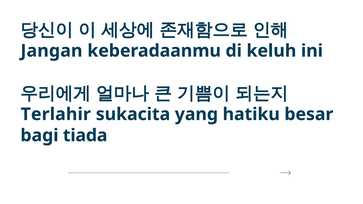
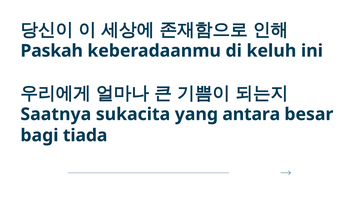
Jangan: Jangan -> Paskah (52, 51)
Terlahir: Terlahir -> Saatnya (56, 114)
hatiku: hatiku -> antara (251, 114)
